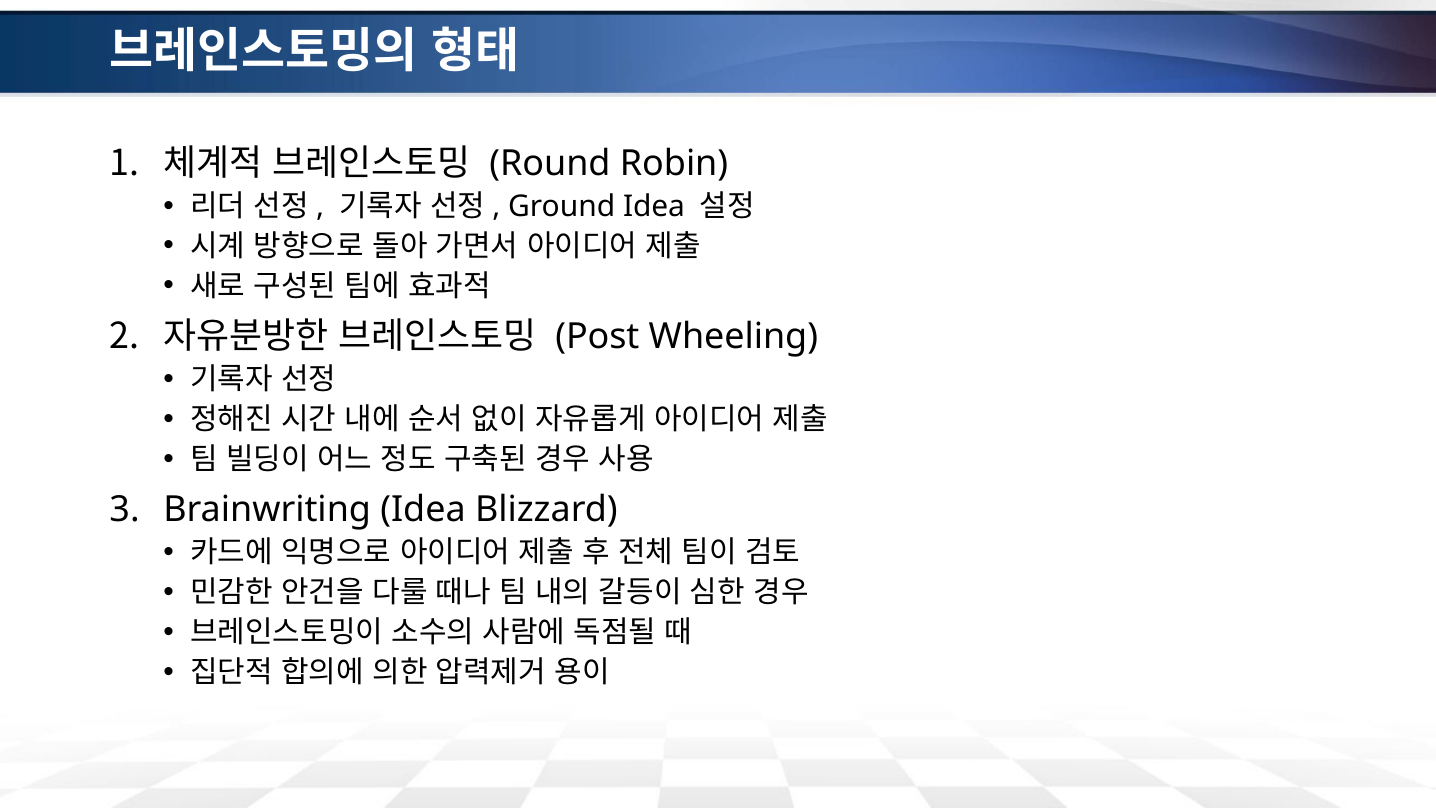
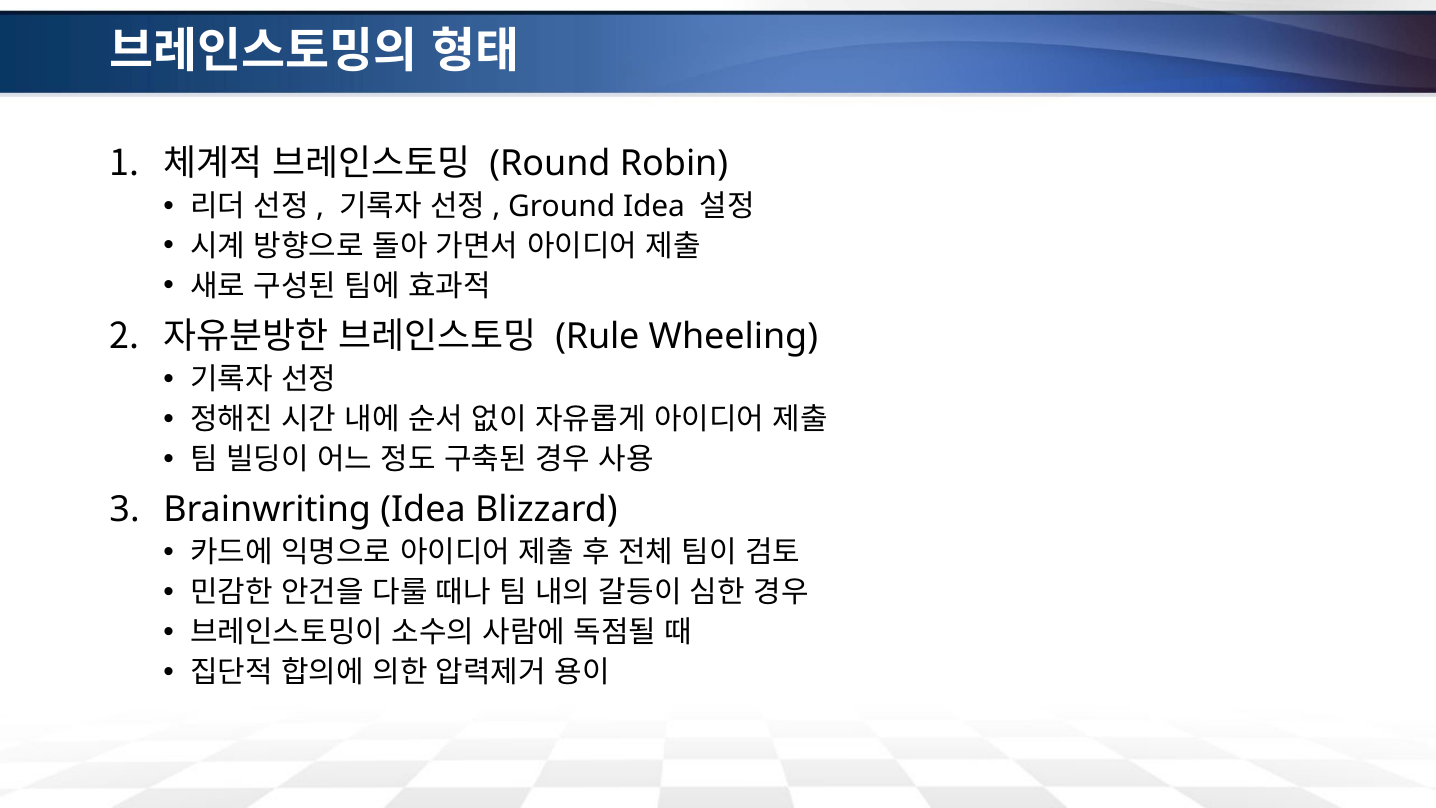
Post: Post -> Rule (597, 337)
